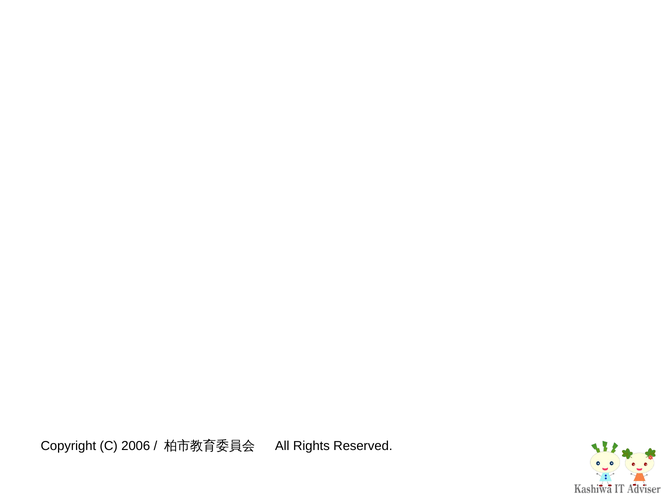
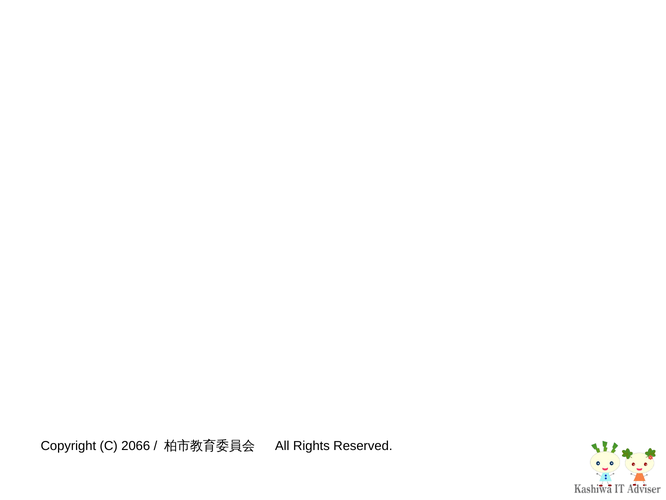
2006: 2006 -> 2066 (136, 445)
